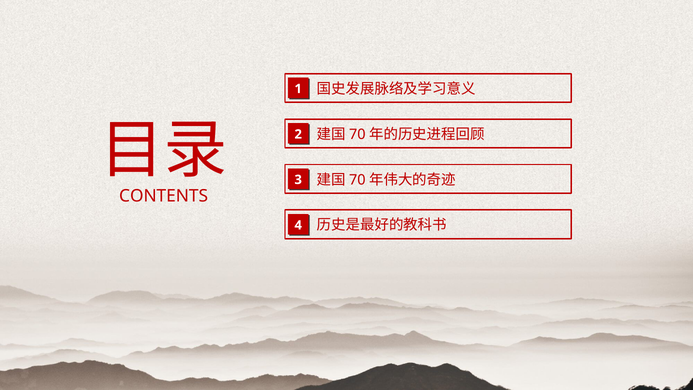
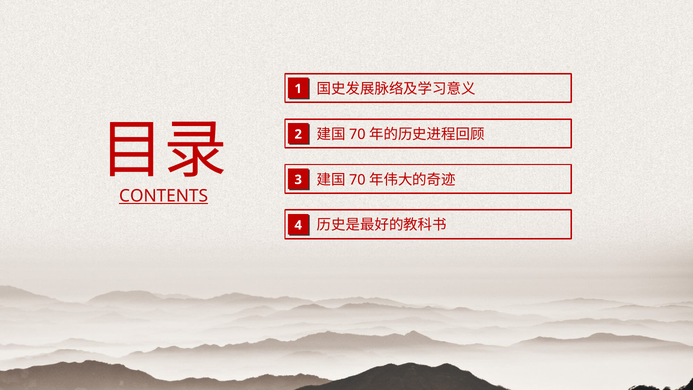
CONTENTS underline: none -> present (164, 196)
